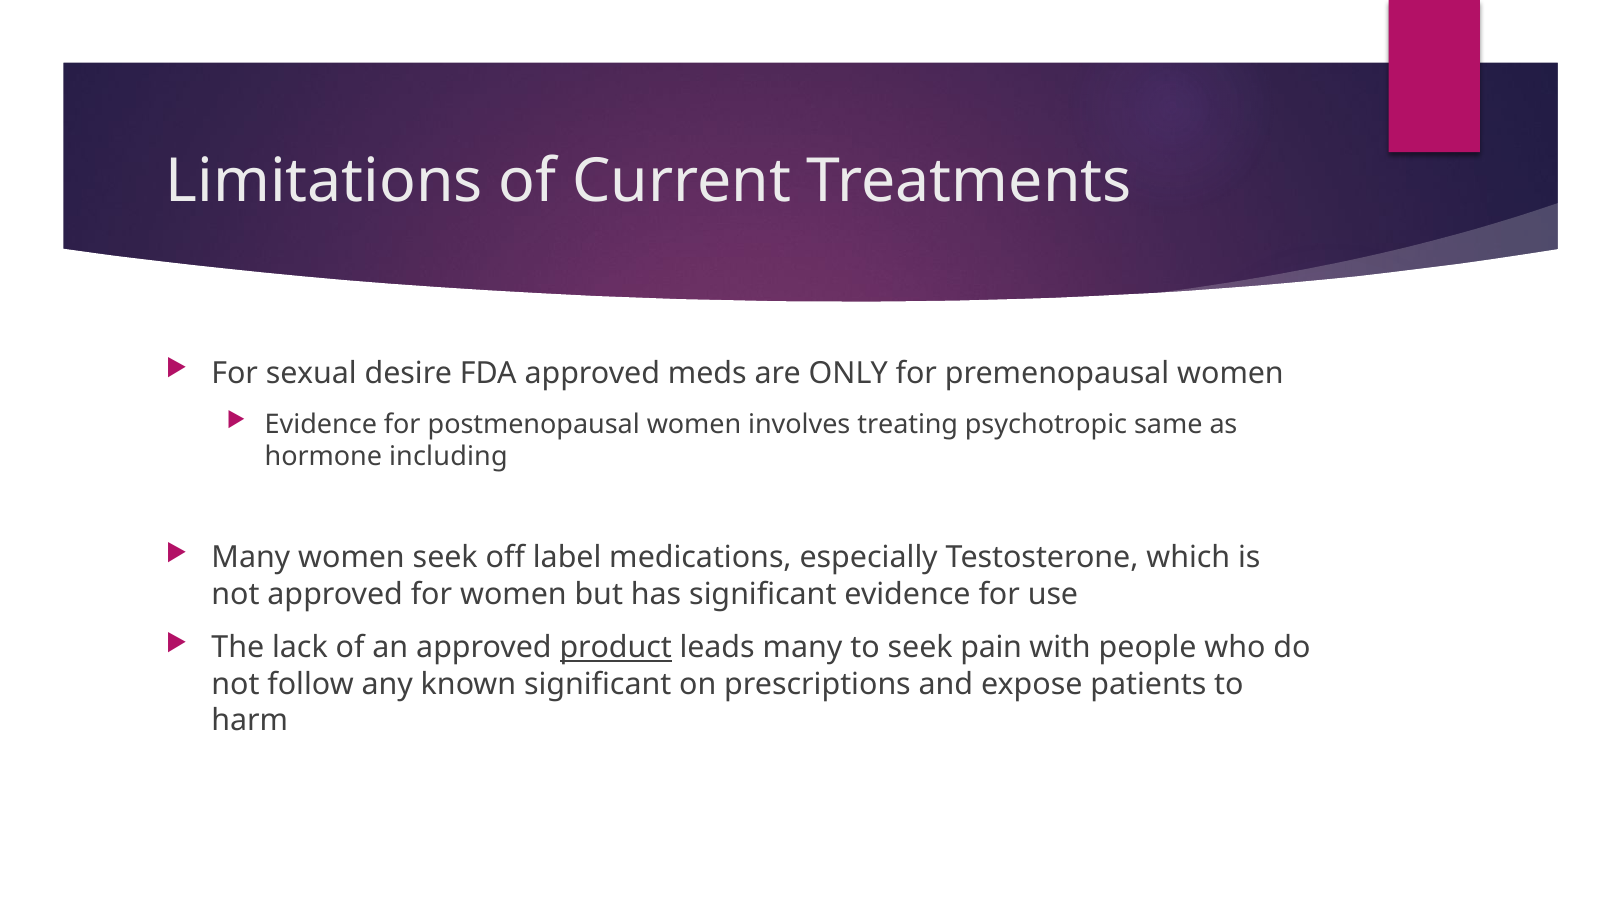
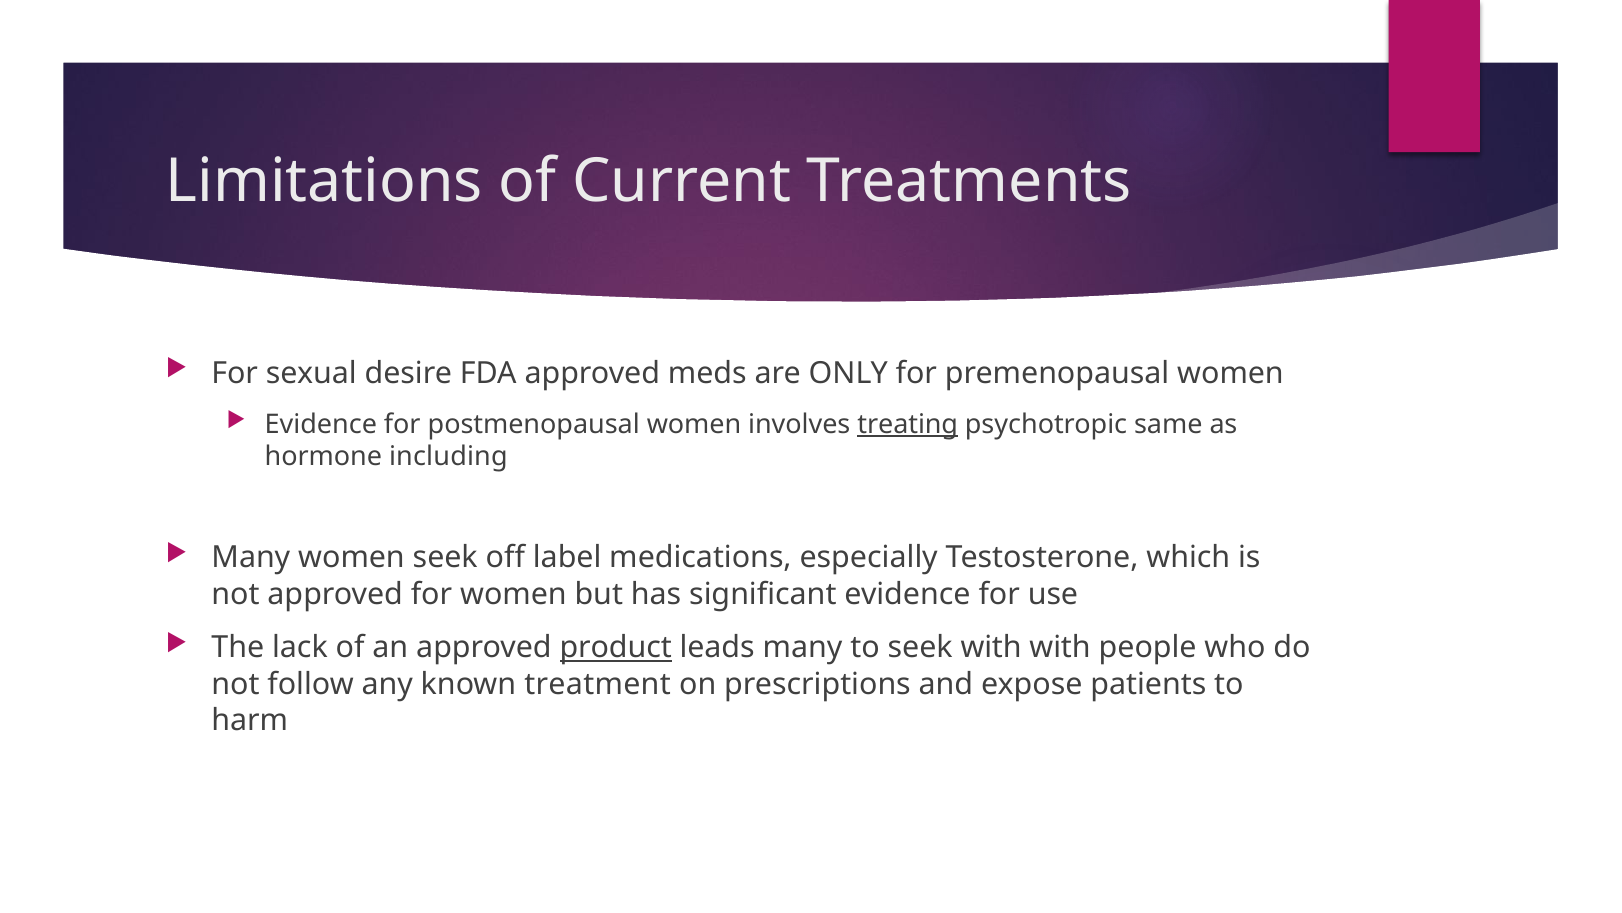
treating underline: none -> present (908, 424)
seek pain: pain -> with (991, 647)
known significant: significant -> treatment (598, 684)
